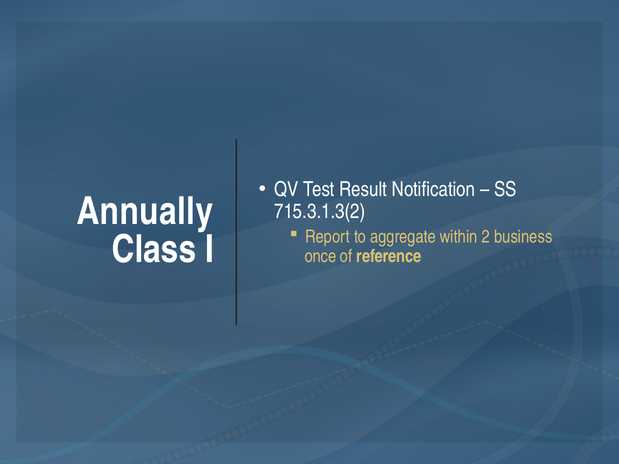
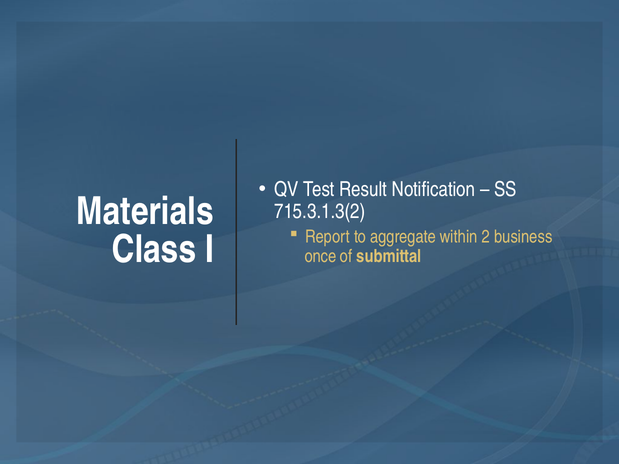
Annually: Annually -> Materials (145, 212)
reference: reference -> submittal (389, 256)
